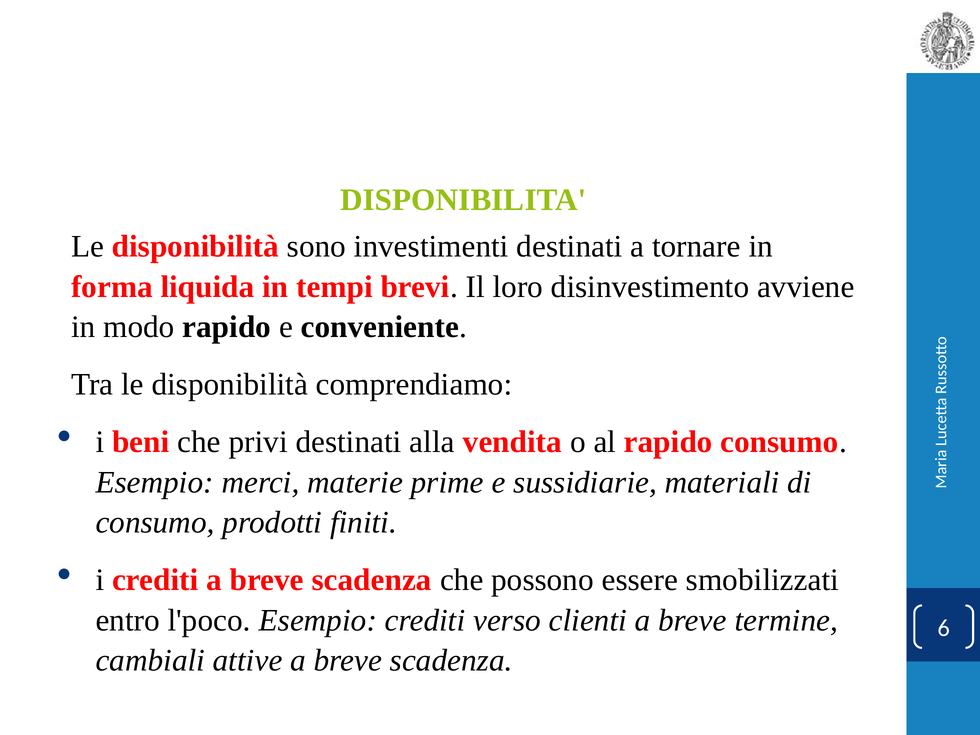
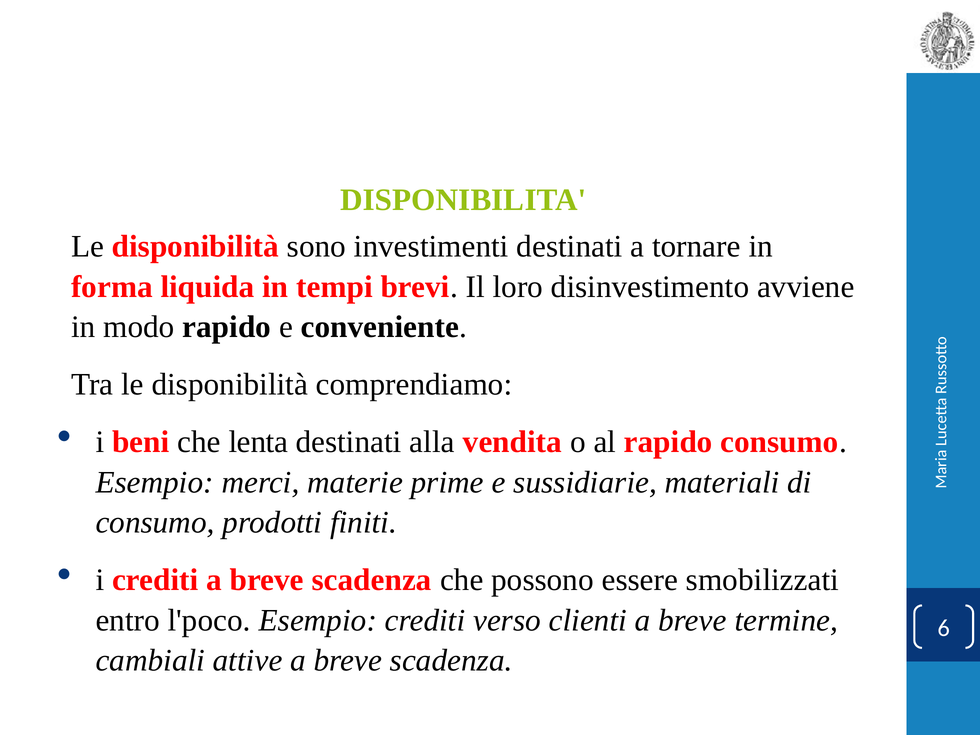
privi: privi -> lenta (258, 442)
